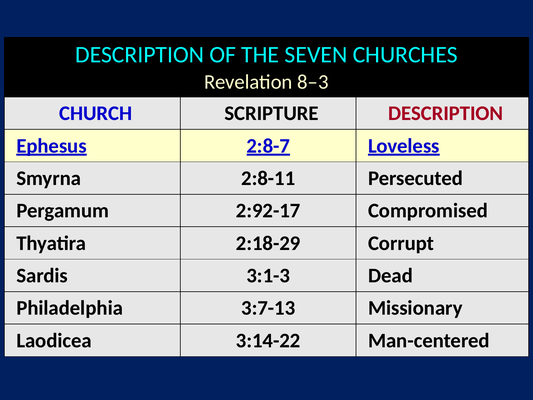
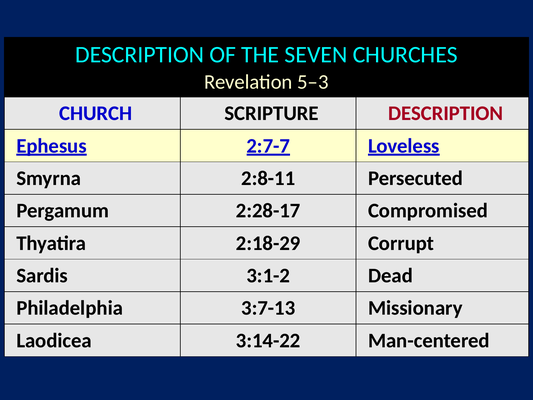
8‒3: 8‒3 -> 5‒3 (313, 82)
2:8-7: 2:8-7 -> 2:7-7 (268, 146)
2:92-17: 2:92-17 -> 2:28-17 (268, 211)
3:1-3: 3:1-3 -> 3:1-2 (268, 275)
